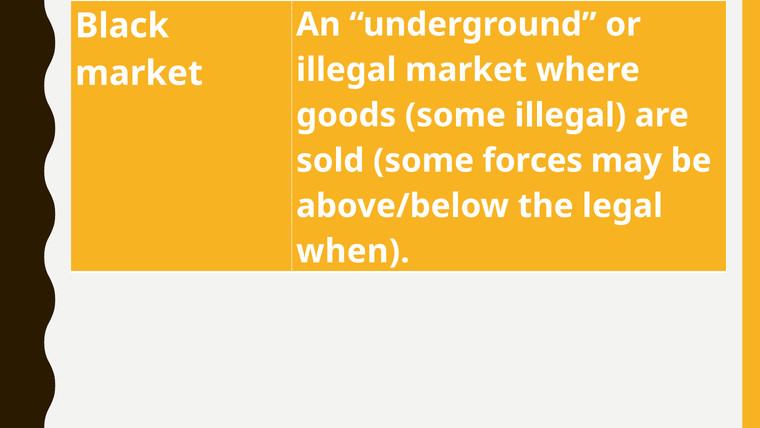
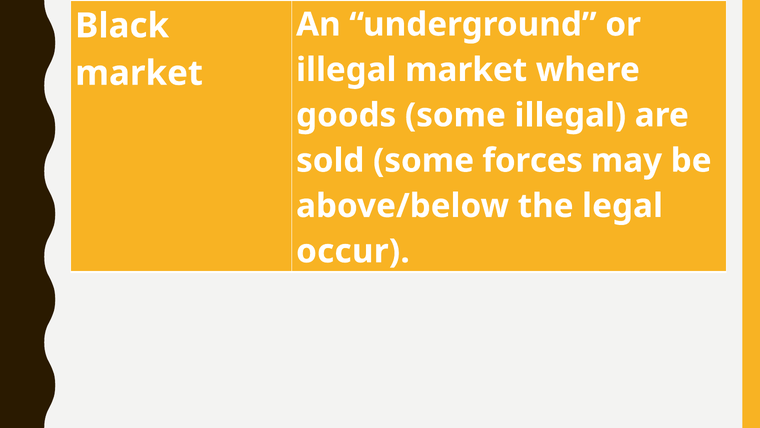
when: when -> occur (353, 251)
